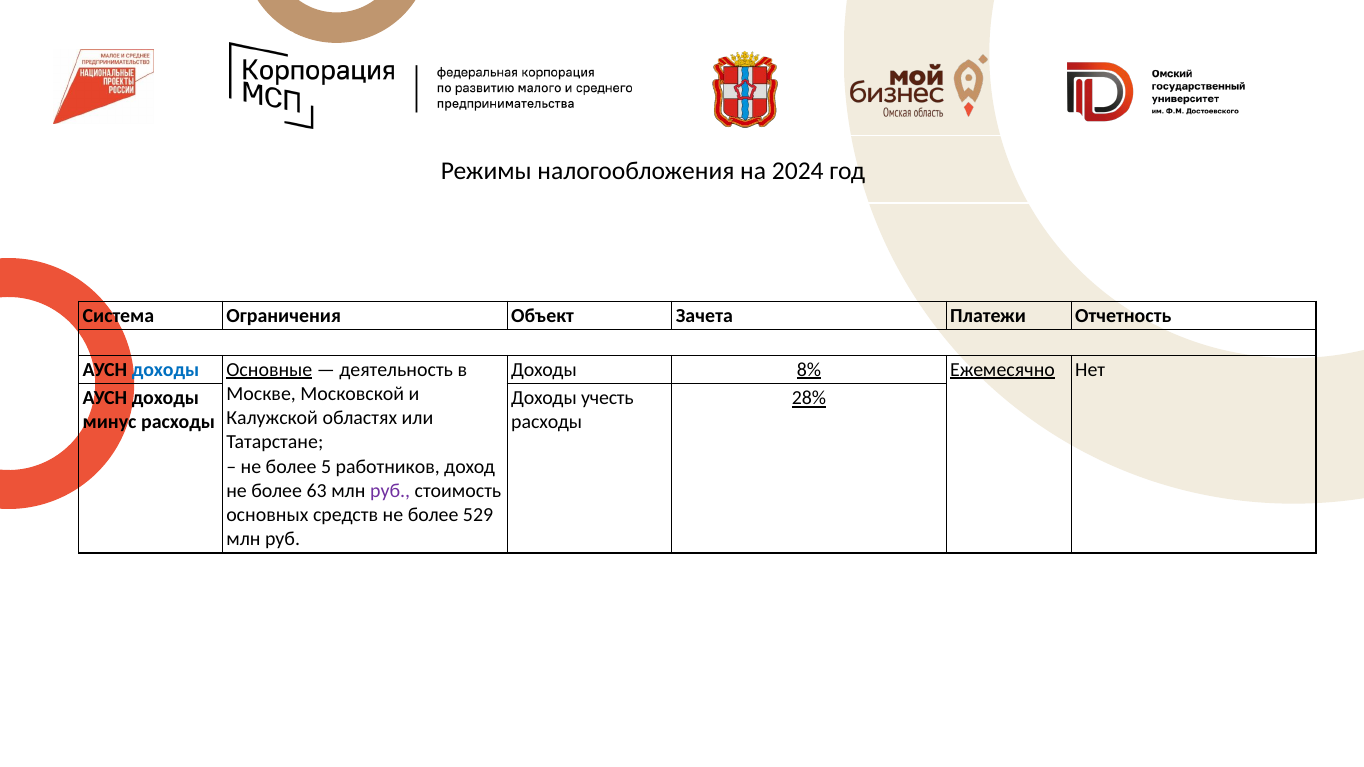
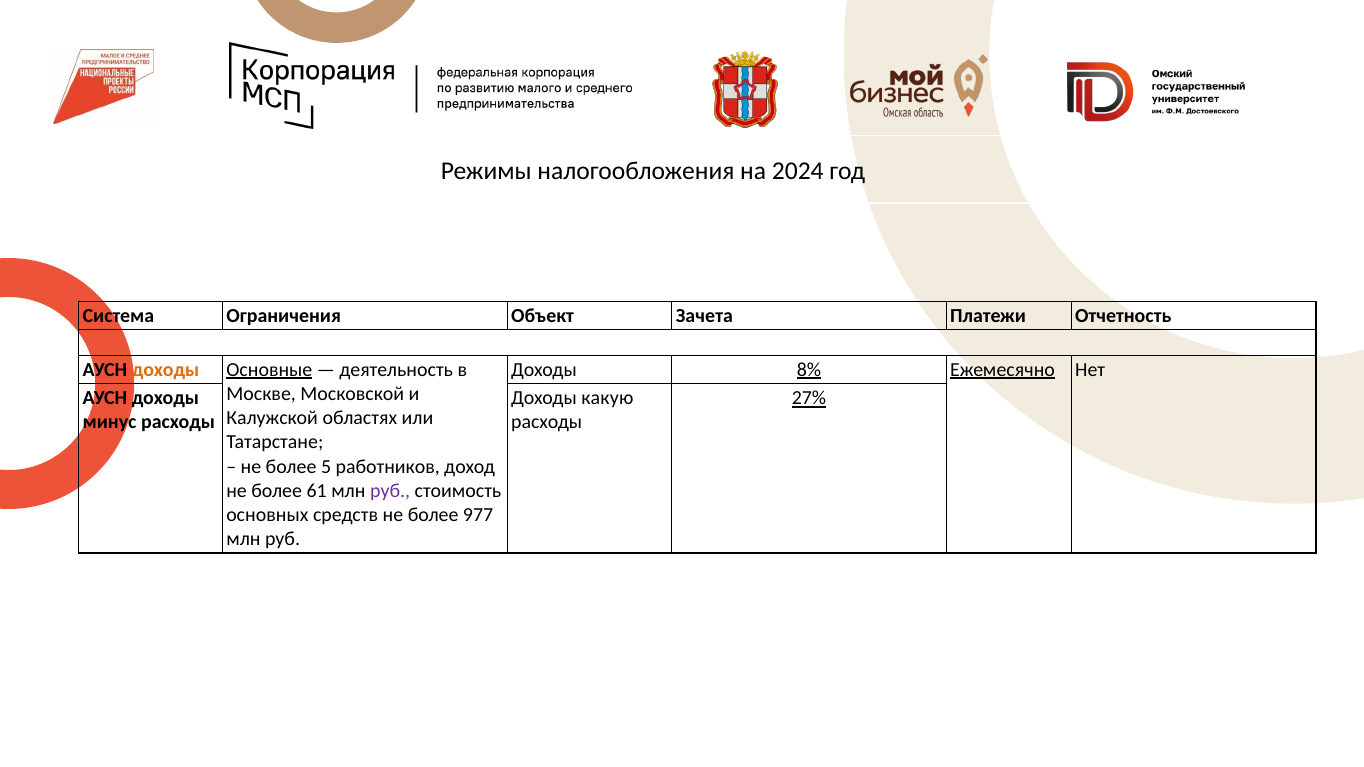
доходы colour: blue -> orange (165, 370)
учесть: учесть -> какую (607, 398)
28%: 28% -> 27% (809, 398)
63: 63 -> 61 (317, 491)
529: 529 -> 977 (478, 515)
